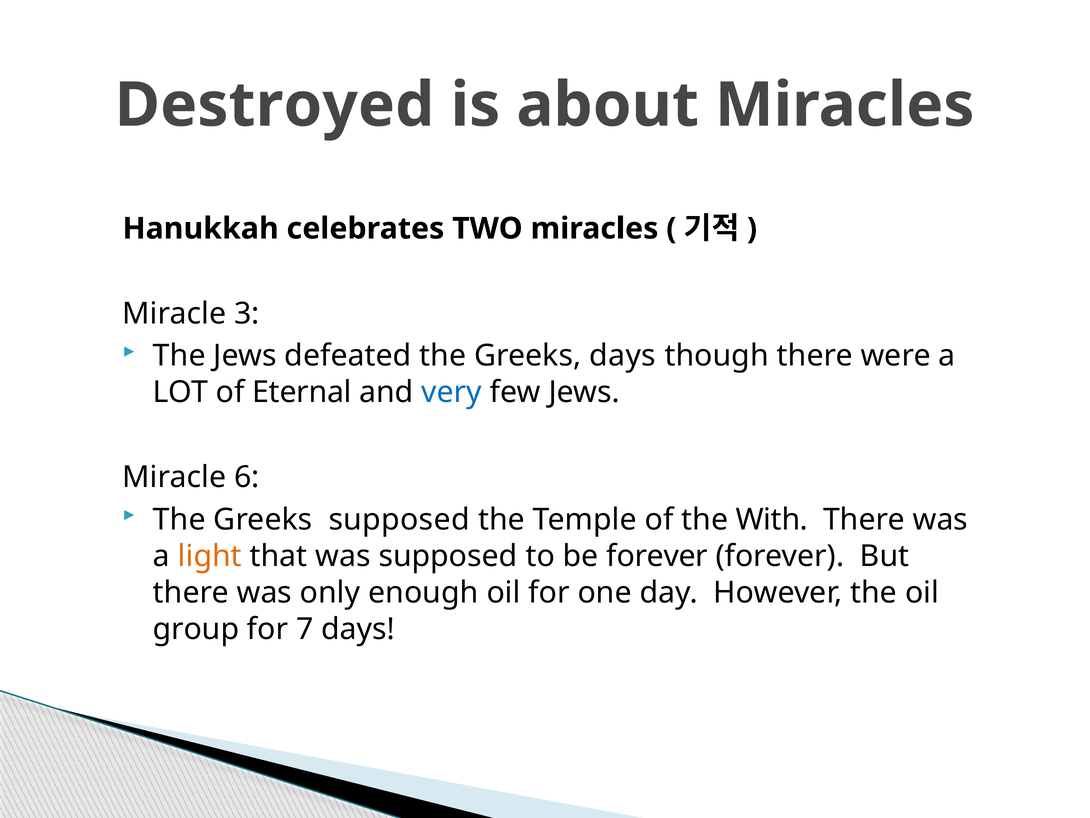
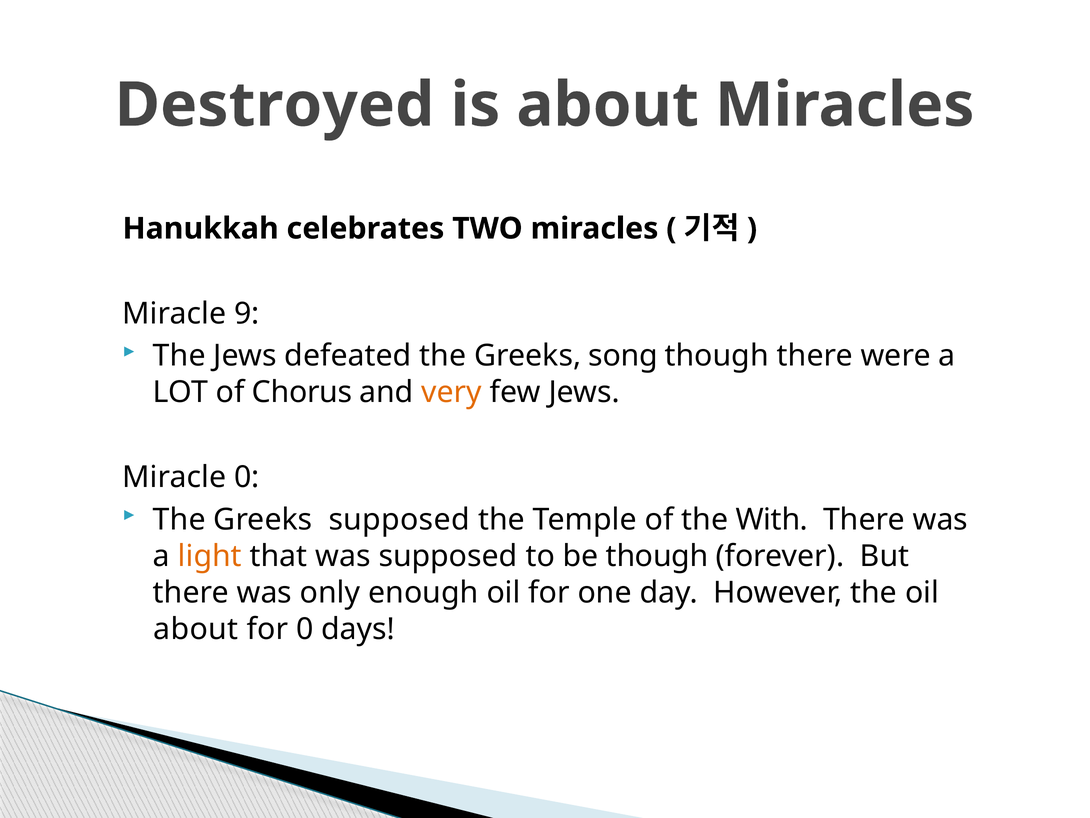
3: 3 -> 9 (247, 313)
Greeks days: days -> song (623, 356)
Eternal: Eternal -> Chorus (302, 392)
very colour: blue -> orange (452, 392)
Miracle 6: 6 -> 0 (247, 477)
be forever: forever -> though (657, 556)
group: group -> about (196, 629)
for 7: 7 -> 0 (305, 629)
